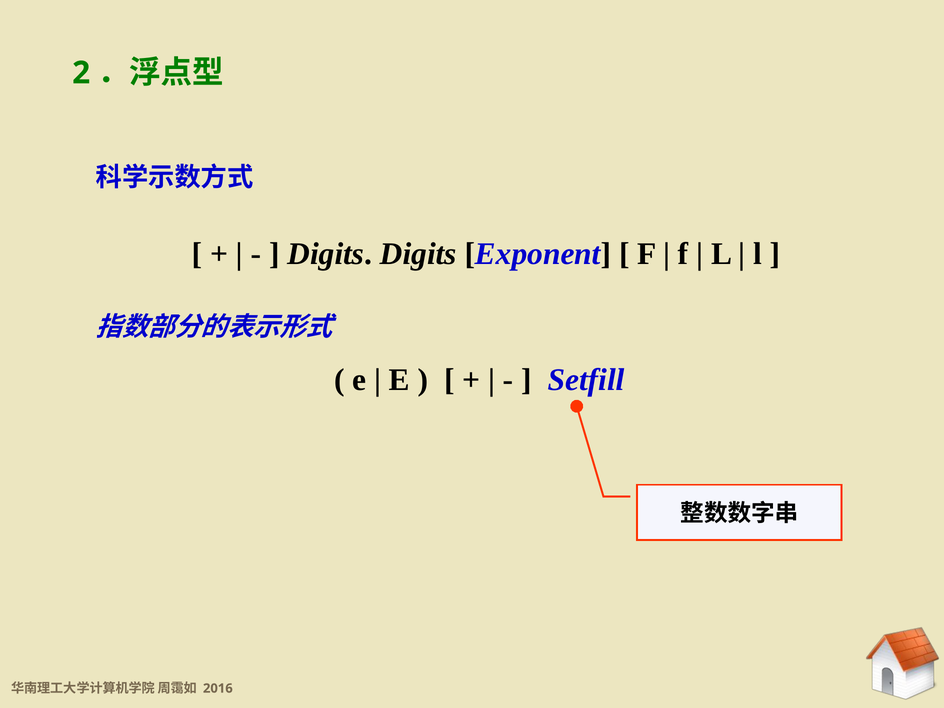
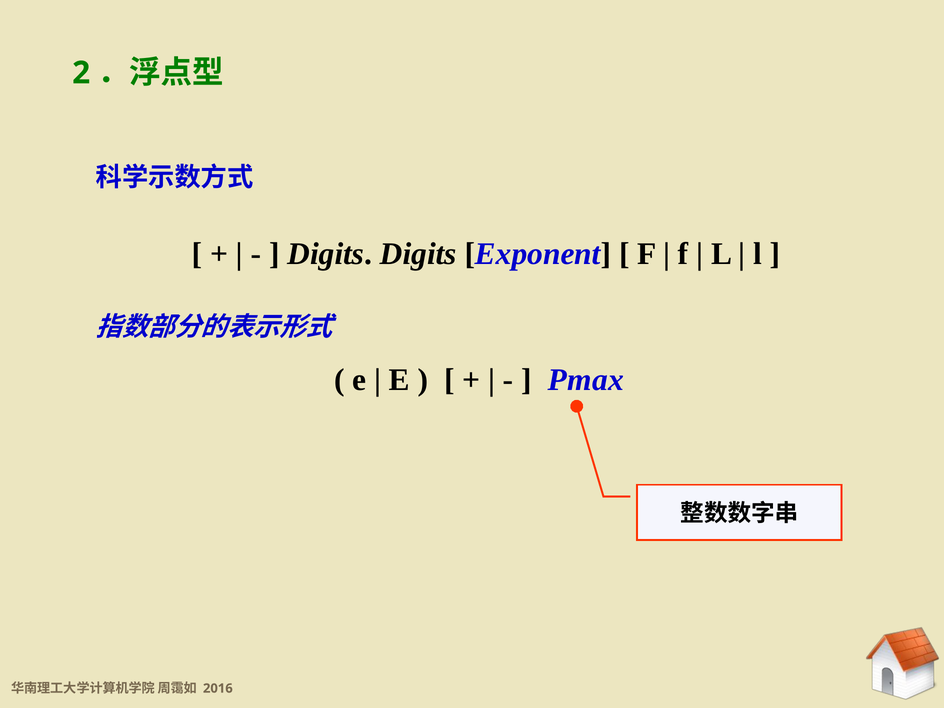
Setfill: Setfill -> Pmax (586, 380)
